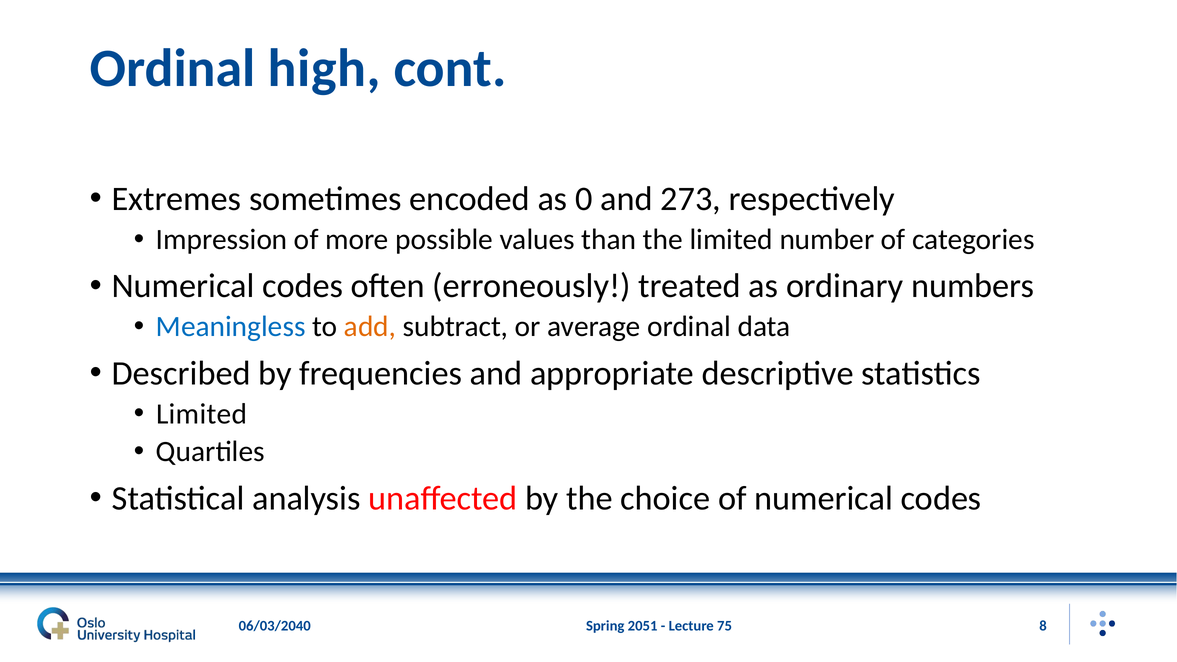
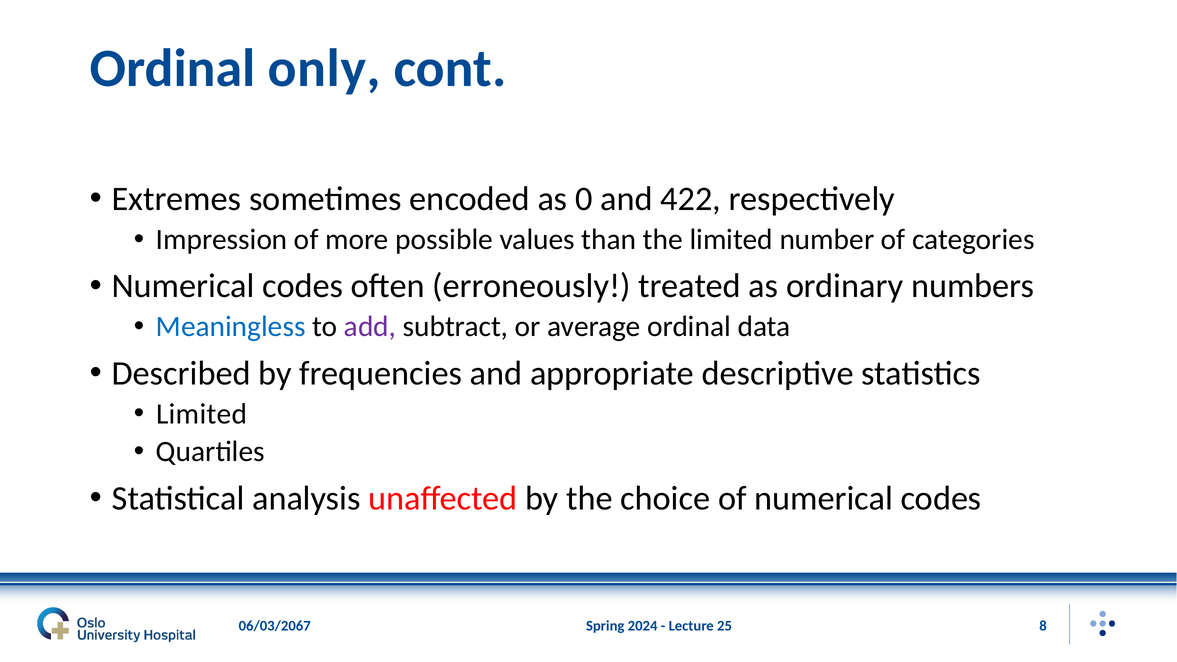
high: high -> only (324, 68)
273: 273 -> 422 (691, 199)
add colour: orange -> purple (370, 327)
2051: 2051 -> 2024 (643, 626)
75: 75 -> 25 (725, 626)
06/03/2040: 06/03/2040 -> 06/03/2067 (275, 626)
